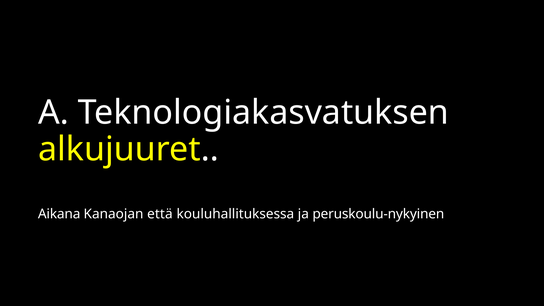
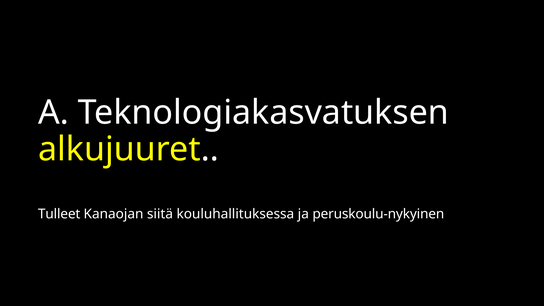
Aikana: Aikana -> Tulleet (59, 214)
että: että -> siitä (160, 214)
